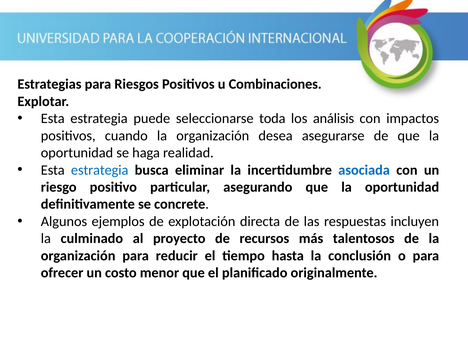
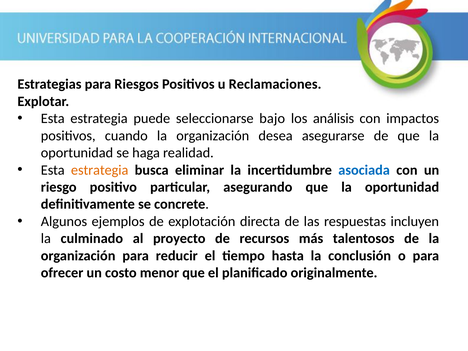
Combinaciones: Combinaciones -> Reclamaciones (275, 84)
toda: toda -> bajo (272, 119)
estrategia colour: blue -> orange (100, 170)
